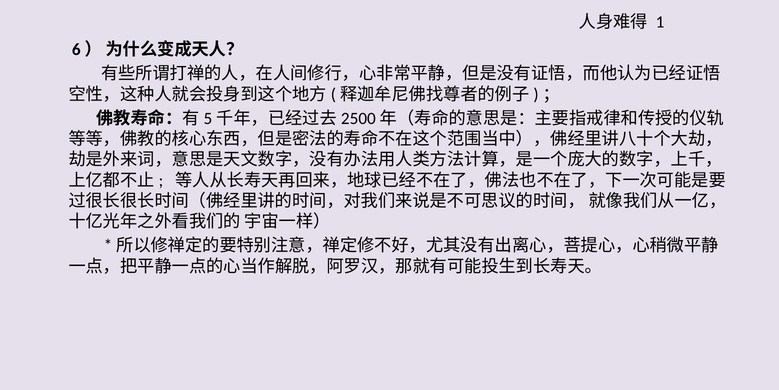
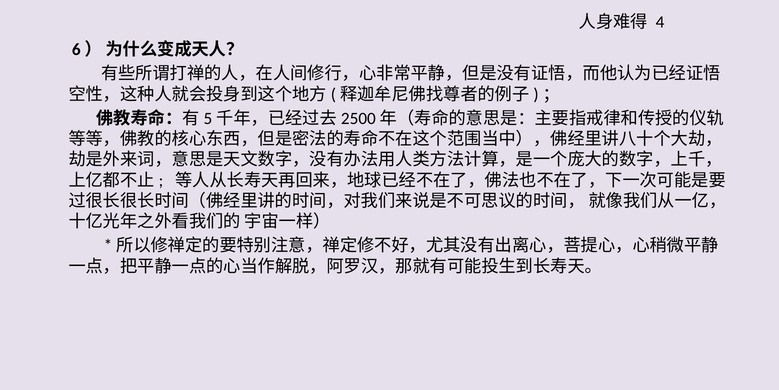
1: 1 -> 4 (660, 22)
